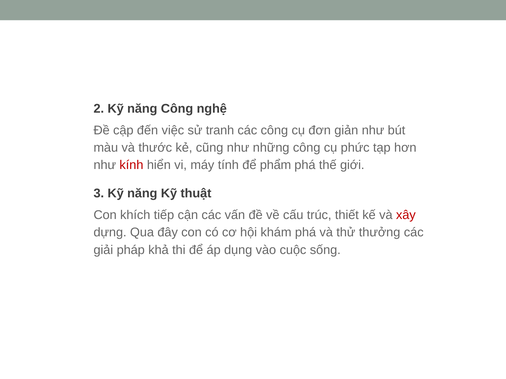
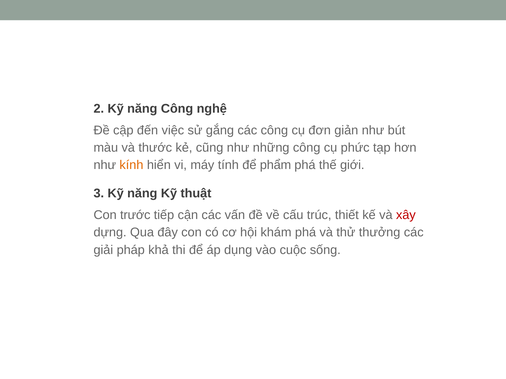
tranh: tranh -> gắng (220, 130)
kính colour: red -> orange (131, 165)
khích: khích -> trước (135, 215)
